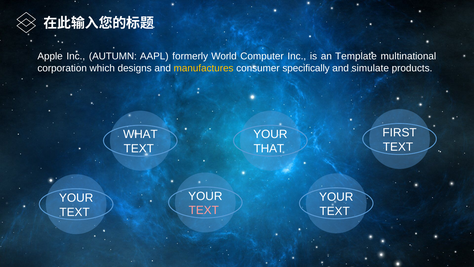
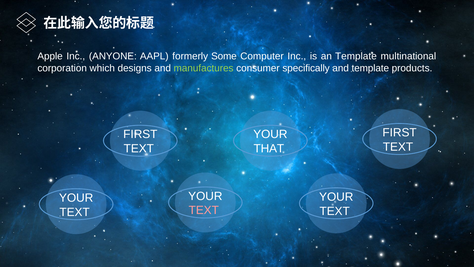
AUTUMN: AUTUMN -> ANYONE (113, 56)
World: World -> Some (224, 56)
manufactures colour: yellow -> light green (204, 68)
and simulate: simulate -> template (370, 68)
WHAT: WHAT -> FIRST (140, 134)
